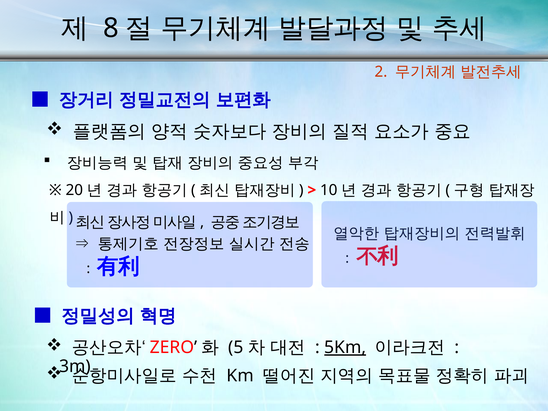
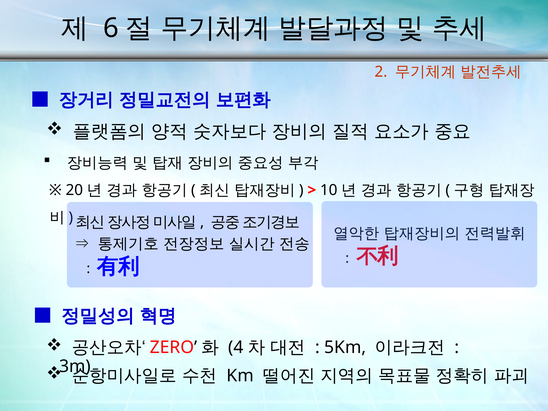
8: 8 -> 6 (111, 28)
5: 5 -> 4 (236, 347)
5Km underline: present -> none (345, 347)
